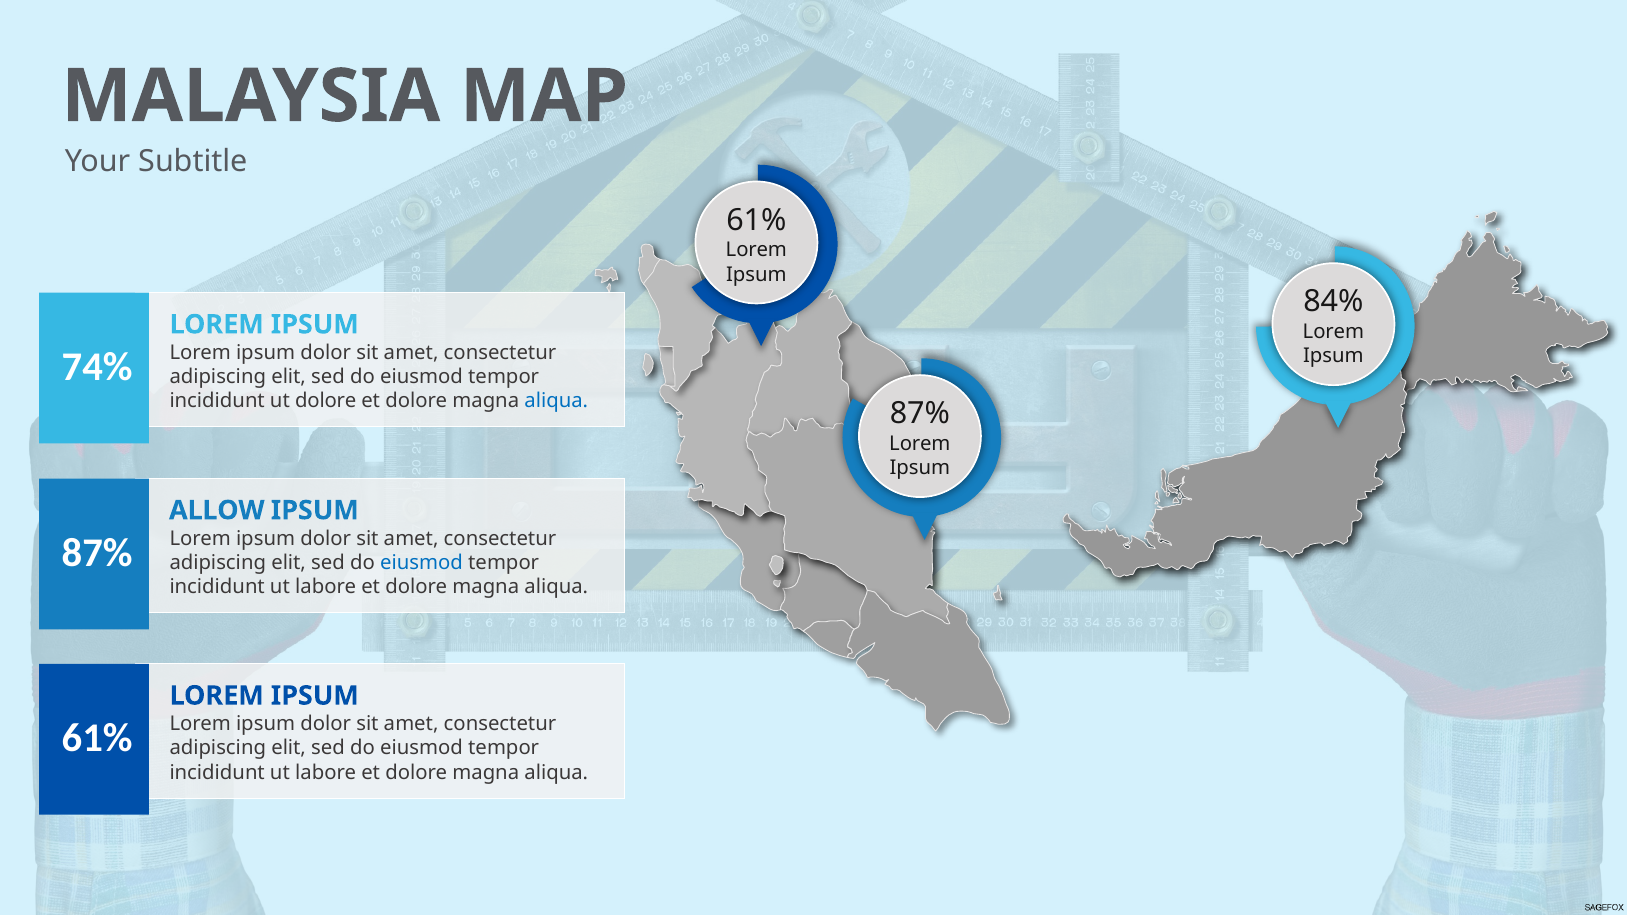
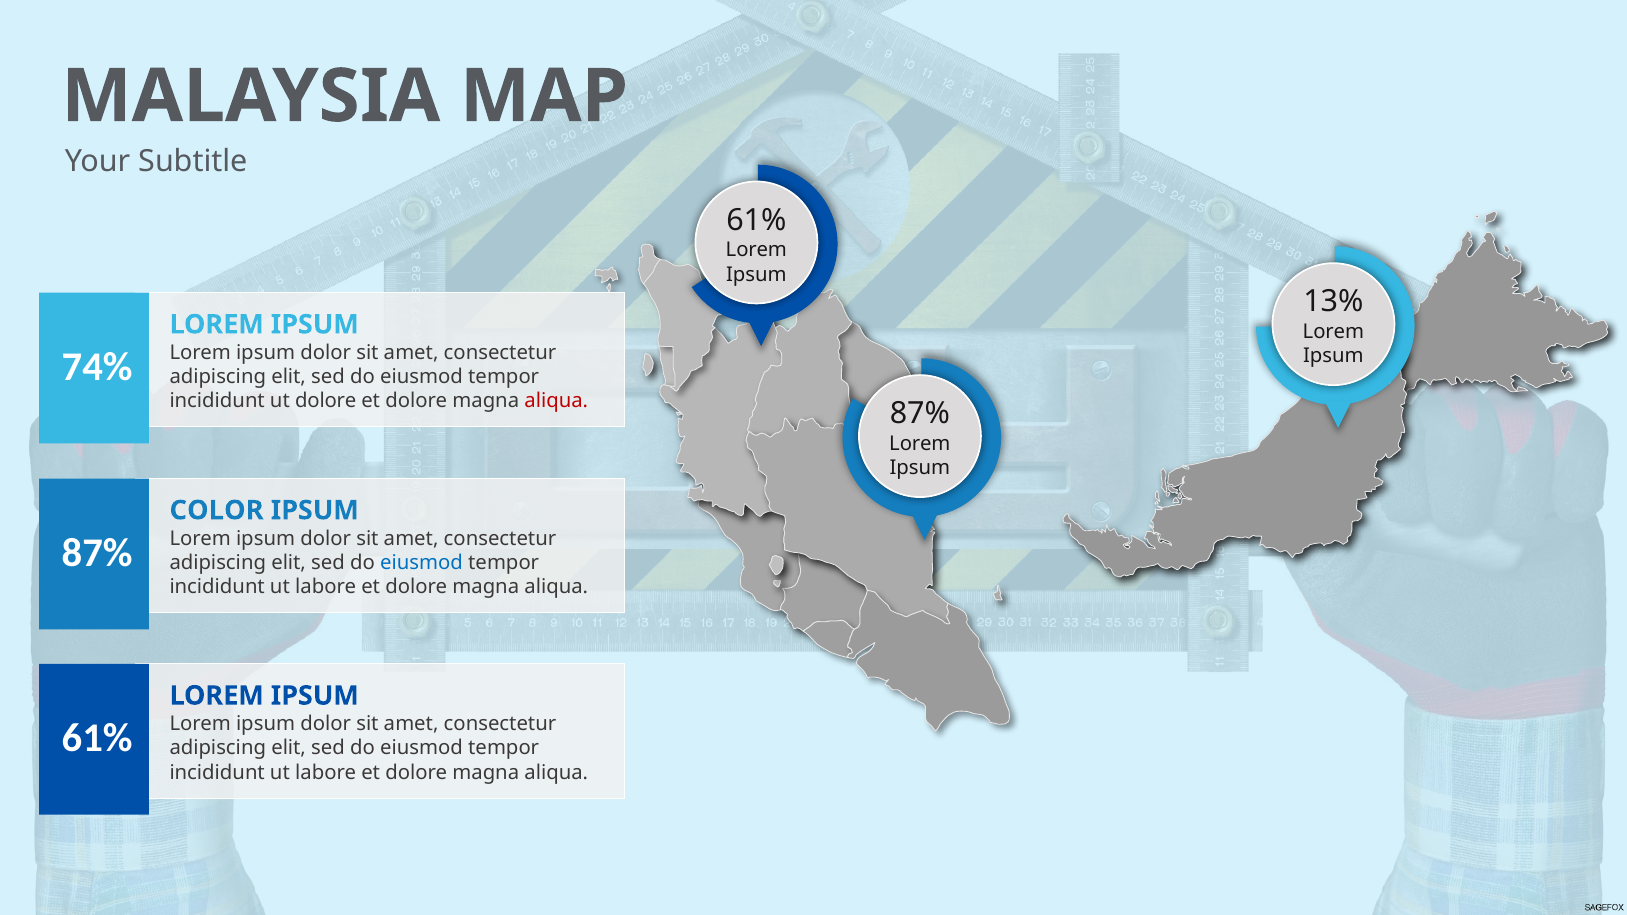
84%: 84% -> 13% (1333, 302)
aliqua colour: blue -> red (556, 401)
ALLOW: ALLOW -> COLOR (217, 510)
